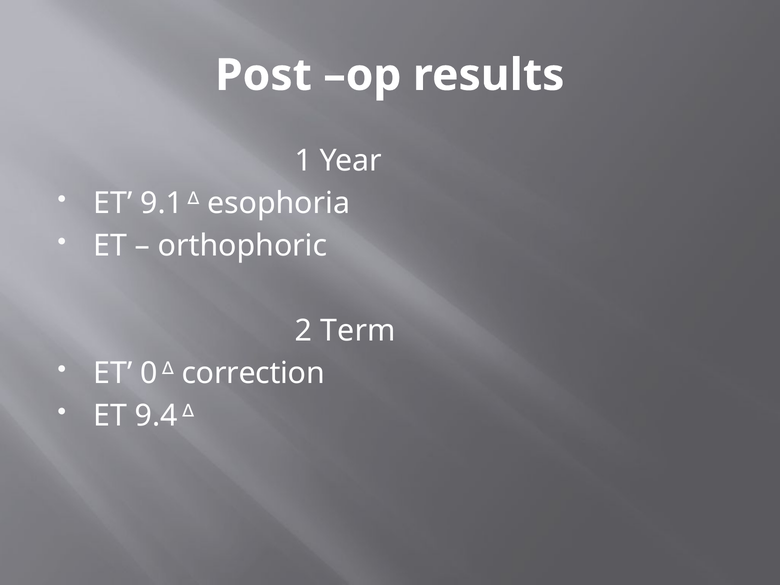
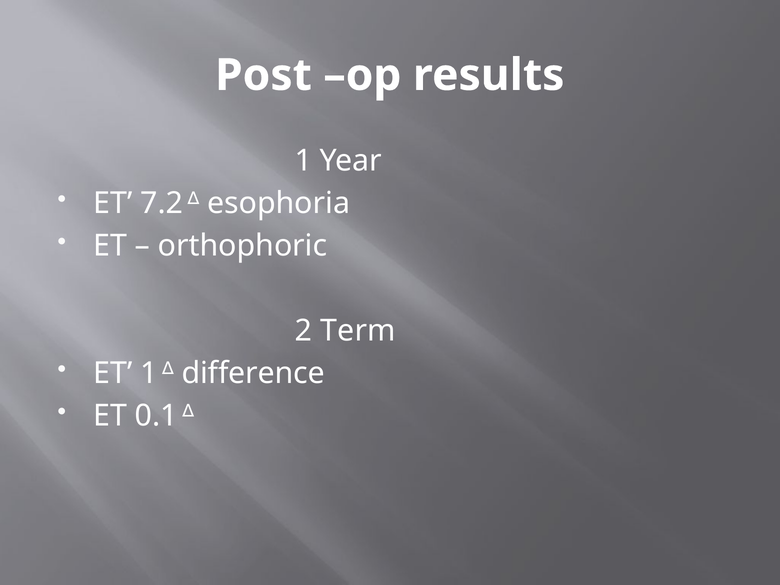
9.1: 9.1 -> 7.2 (162, 203)
ET 0: 0 -> 1 (149, 373)
correction: correction -> difference (253, 373)
9.4: 9.4 -> 0.1 (156, 416)
